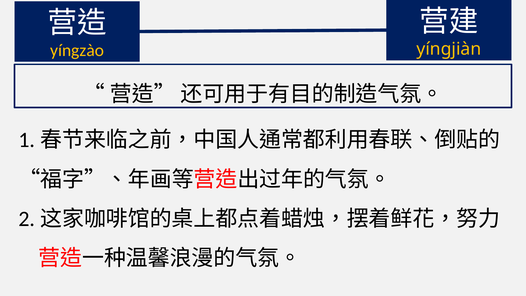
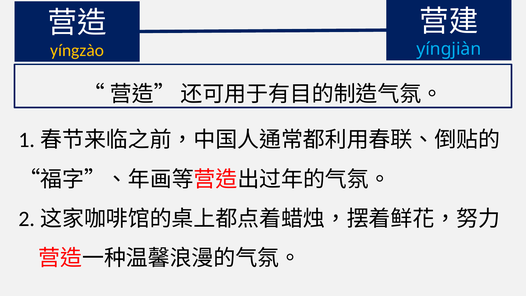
yíngjiàn colour: yellow -> light blue (449, 49)
